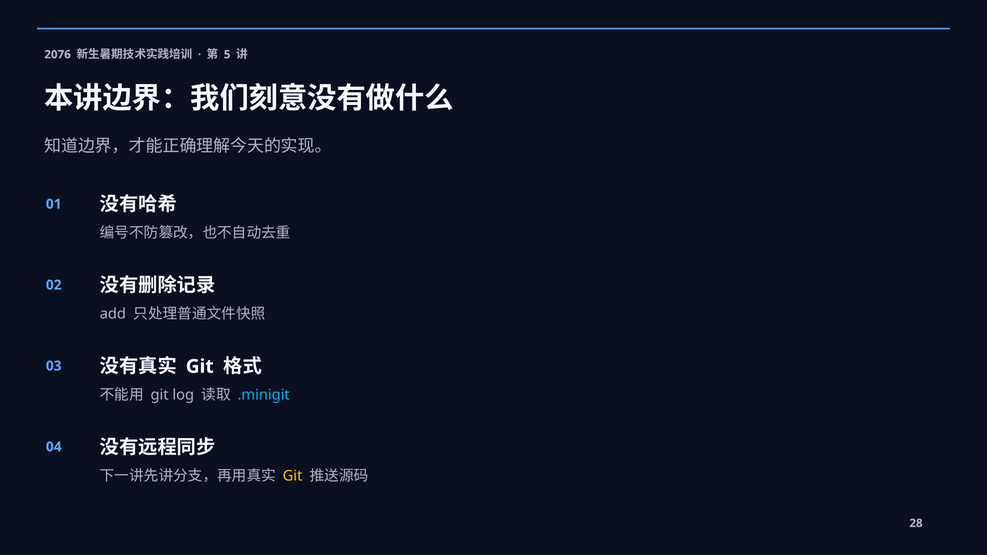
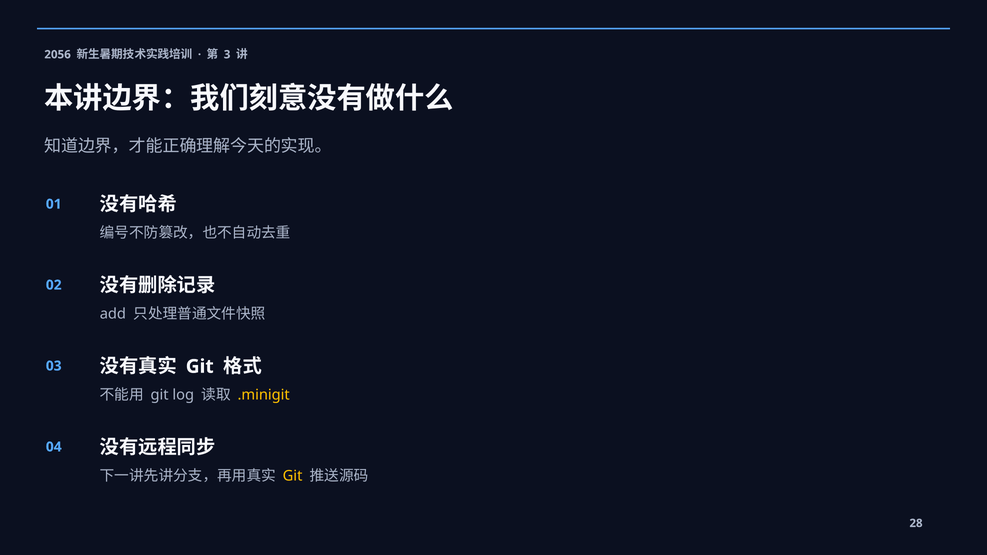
2076: 2076 -> 2056 (58, 55)
5: 5 -> 3 (227, 55)
.minigit colour: light blue -> yellow (264, 395)
